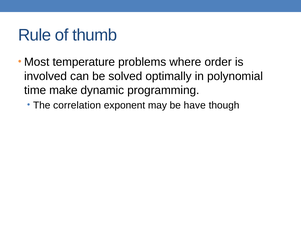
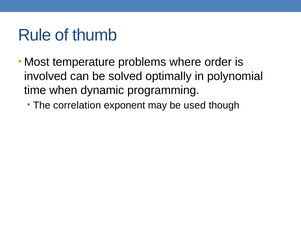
make: make -> when (63, 90)
have: have -> used (195, 105)
